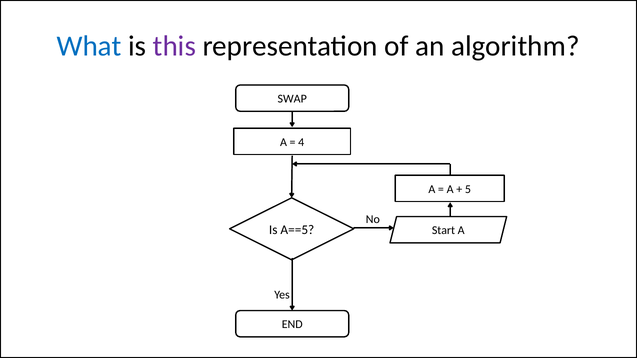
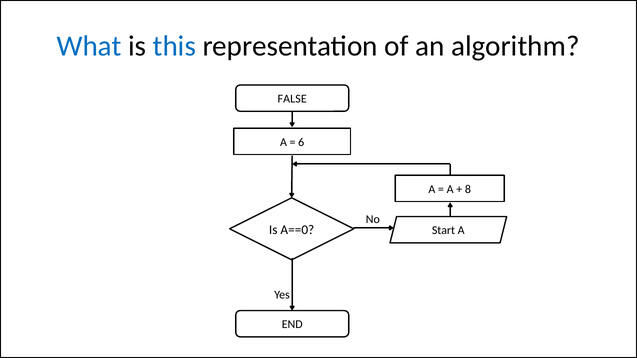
this colour: purple -> blue (174, 46)
SWAP: SWAP -> FALSE (292, 99)
4: 4 -> 6 (301, 142)
5: 5 -> 8 (468, 189)
A==5: A==5 -> A==0 (297, 230)
